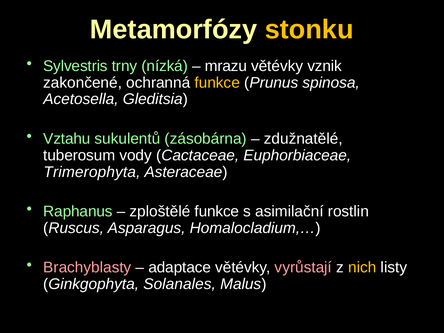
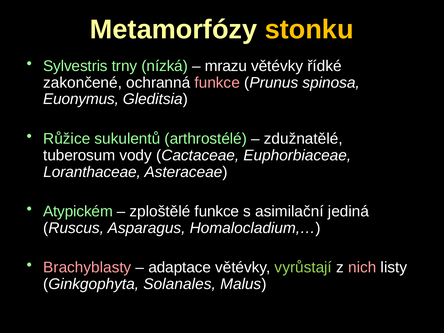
vznik: vznik -> řídké (325, 66)
funkce colour: yellow -> pink (217, 83)
Acetosella: Acetosella -> Euonymus (81, 99)
Vztahu: Vztahu -> Růžice (67, 139)
zásobárna: zásobárna -> arthrostélé (206, 139)
Trimerophyta: Trimerophyta -> Loranthaceae (92, 172)
Raphanus: Raphanus -> Atypickém (78, 211)
rostlin: rostlin -> jediná (348, 211)
vyrůstají colour: pink -> light green (303, 267)
nich colour: yellow -> pink (362, 267)
